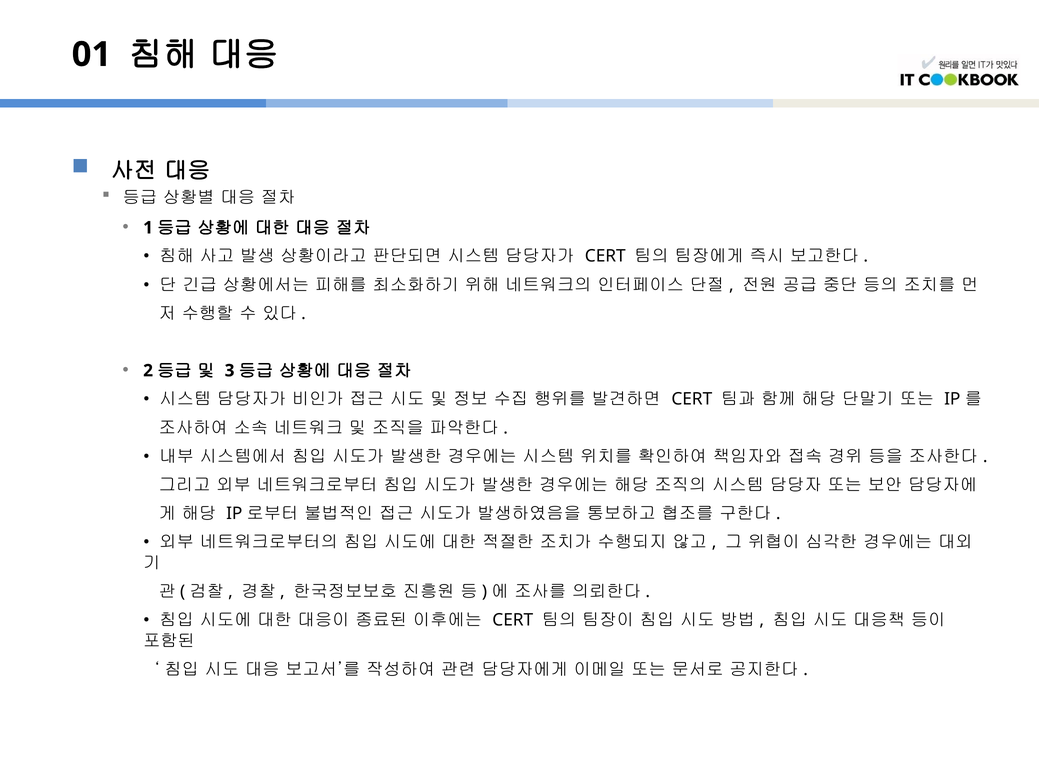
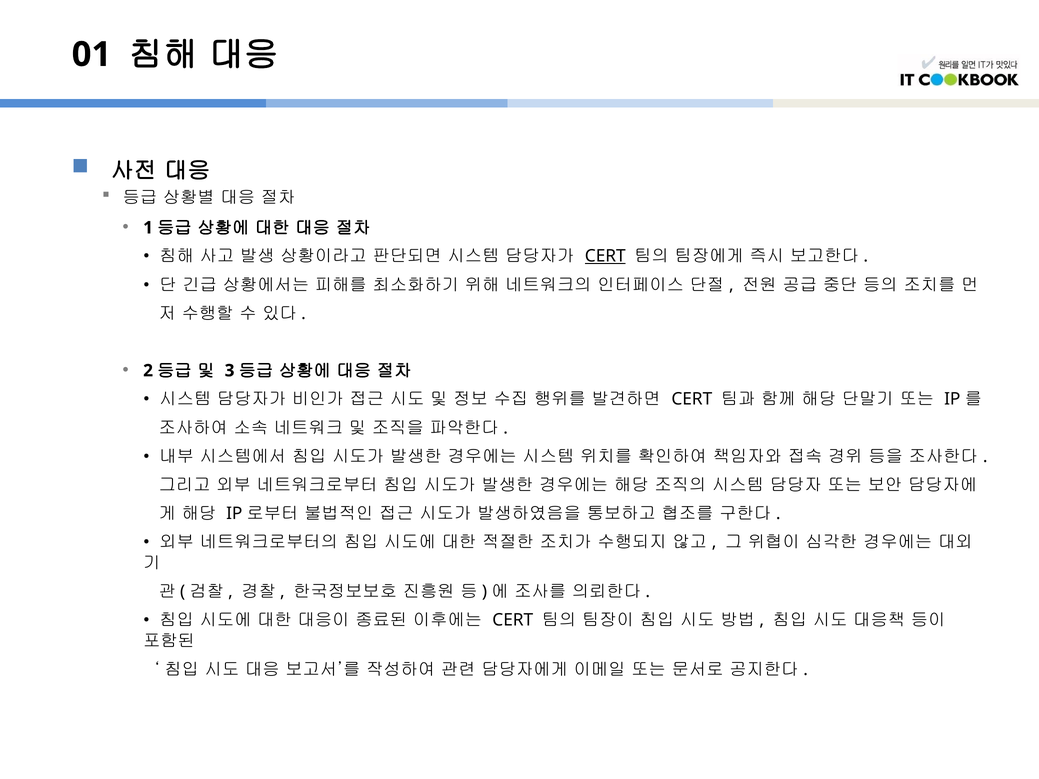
CERT underline: none -> present (605, 256)
